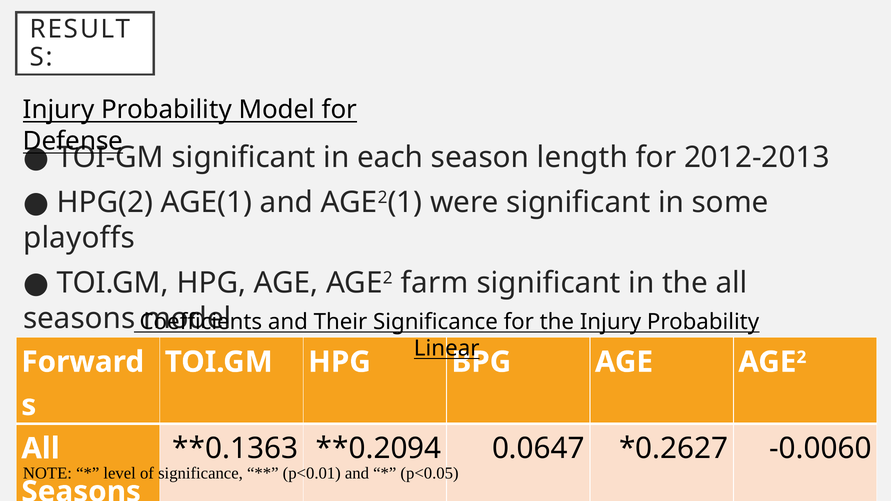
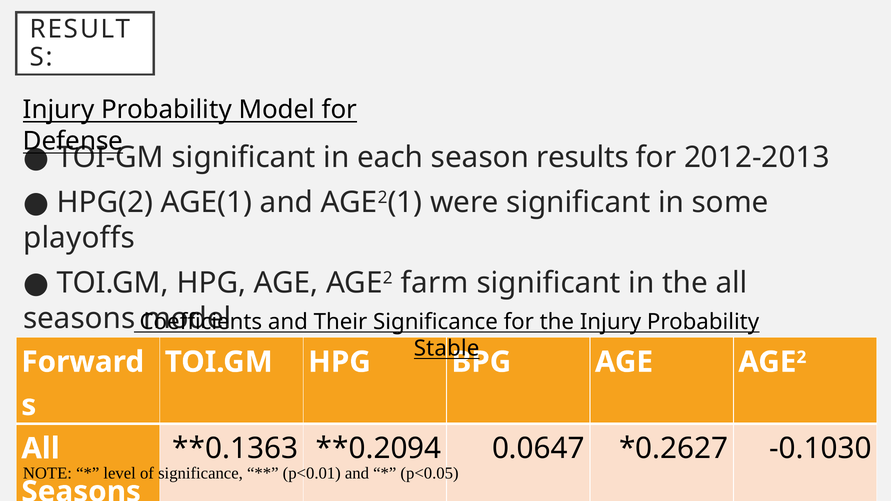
length: length -> results (583, 157)
Linear: Linear -> Stable (447, 349)
-0.0060: -0.0060 -> -0.1030 (820, 449)
